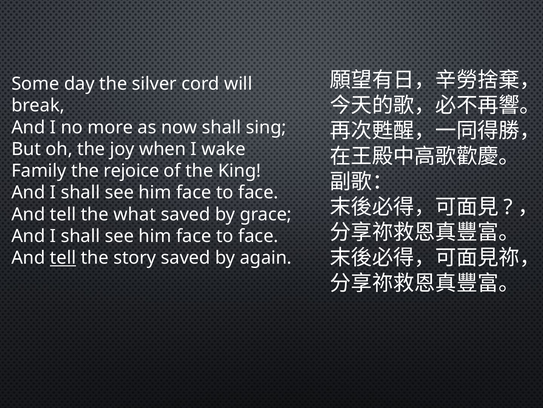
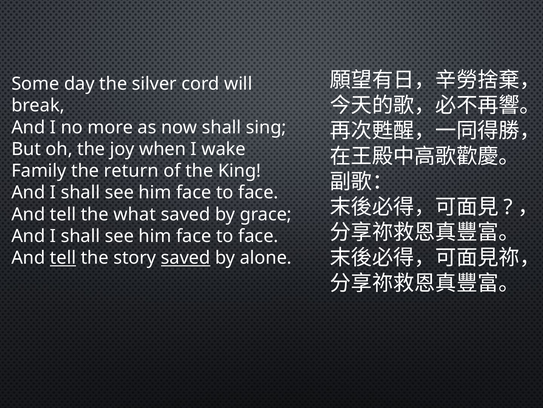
rejoice: rejoice -> return (131, 171)
saved underline: none -> present (186, 257)
again: again -> alone (266, 257)
